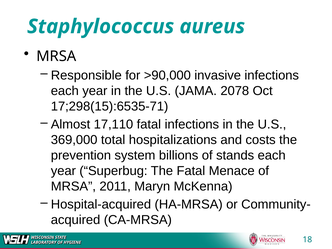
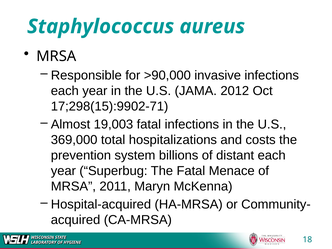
2078: 2078 -> 2012 (235, 91)
17;298(15):6535-71: 17;298(15):6535-71 -> 17;298(15):9902-71 (110, 106)
17,110: 17,110 -> 19,003 (113, 124)
stands: stands -> distant (235, 155)
